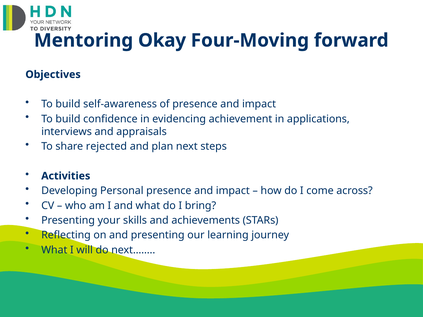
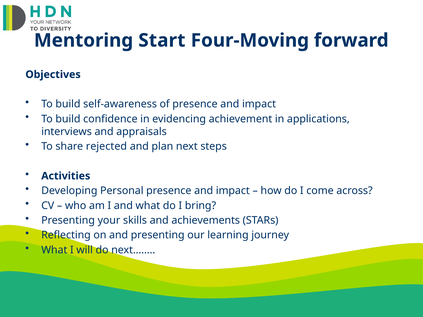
Okay: Okay -> Start (162, 40)
